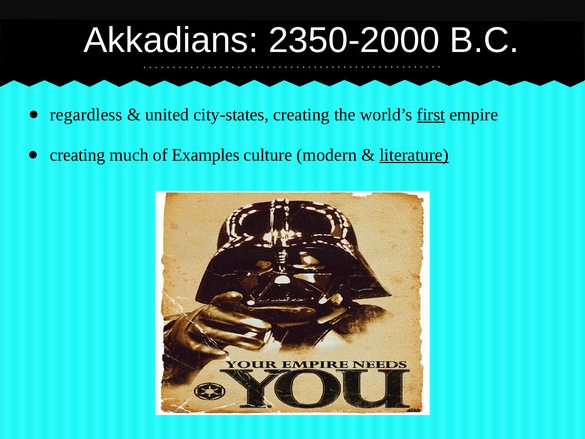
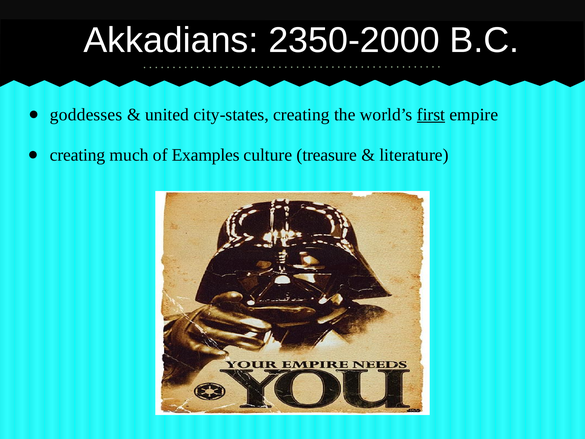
regardless: regardless -> goddesses (86, 115)
modern: modern -> treasure (327, 155)
literature underline: present -> none (414, 155)
